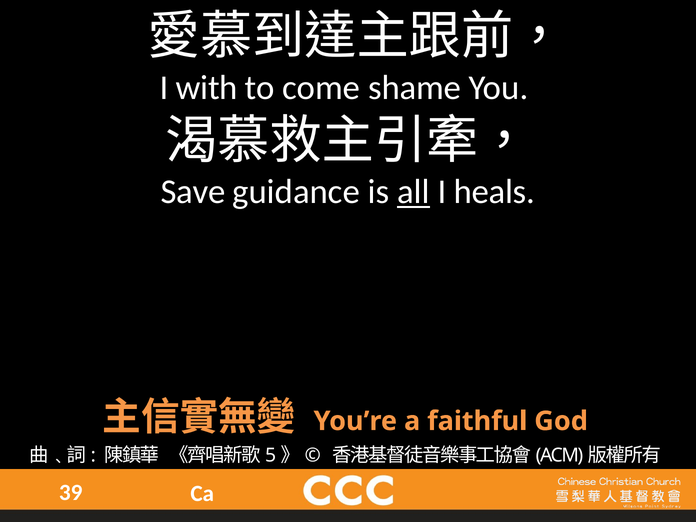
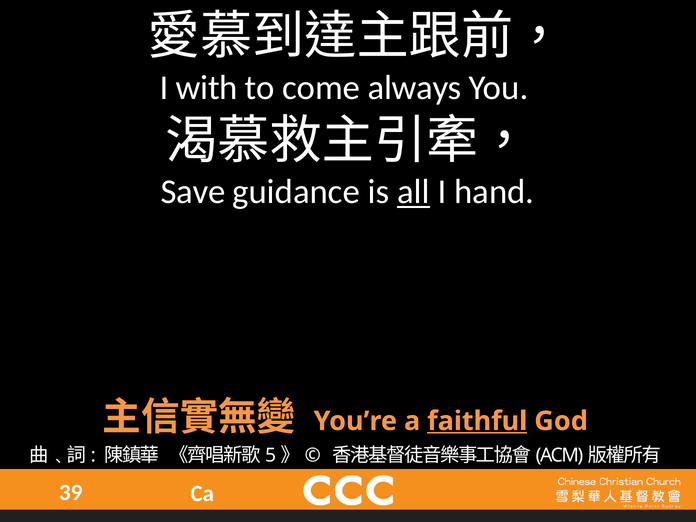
shame: shame -> always (415, 88)
heals: heals -> hand (494, 192)
faithful underline: none -> present (477, 421)
